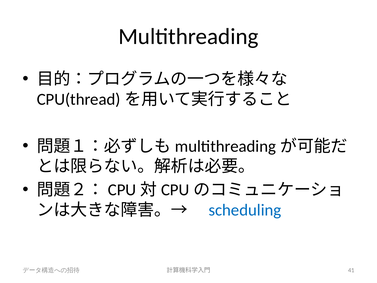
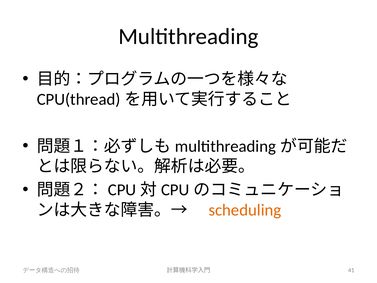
scheduling colour: blue -> orange (245, 210)
